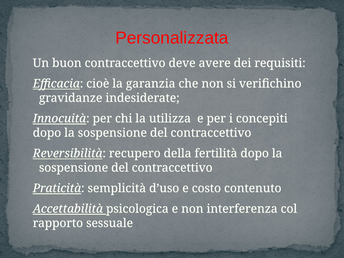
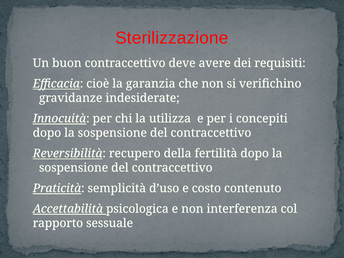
Personalizzata: Personalizzata -> Sterilizzazione (172, 38)
